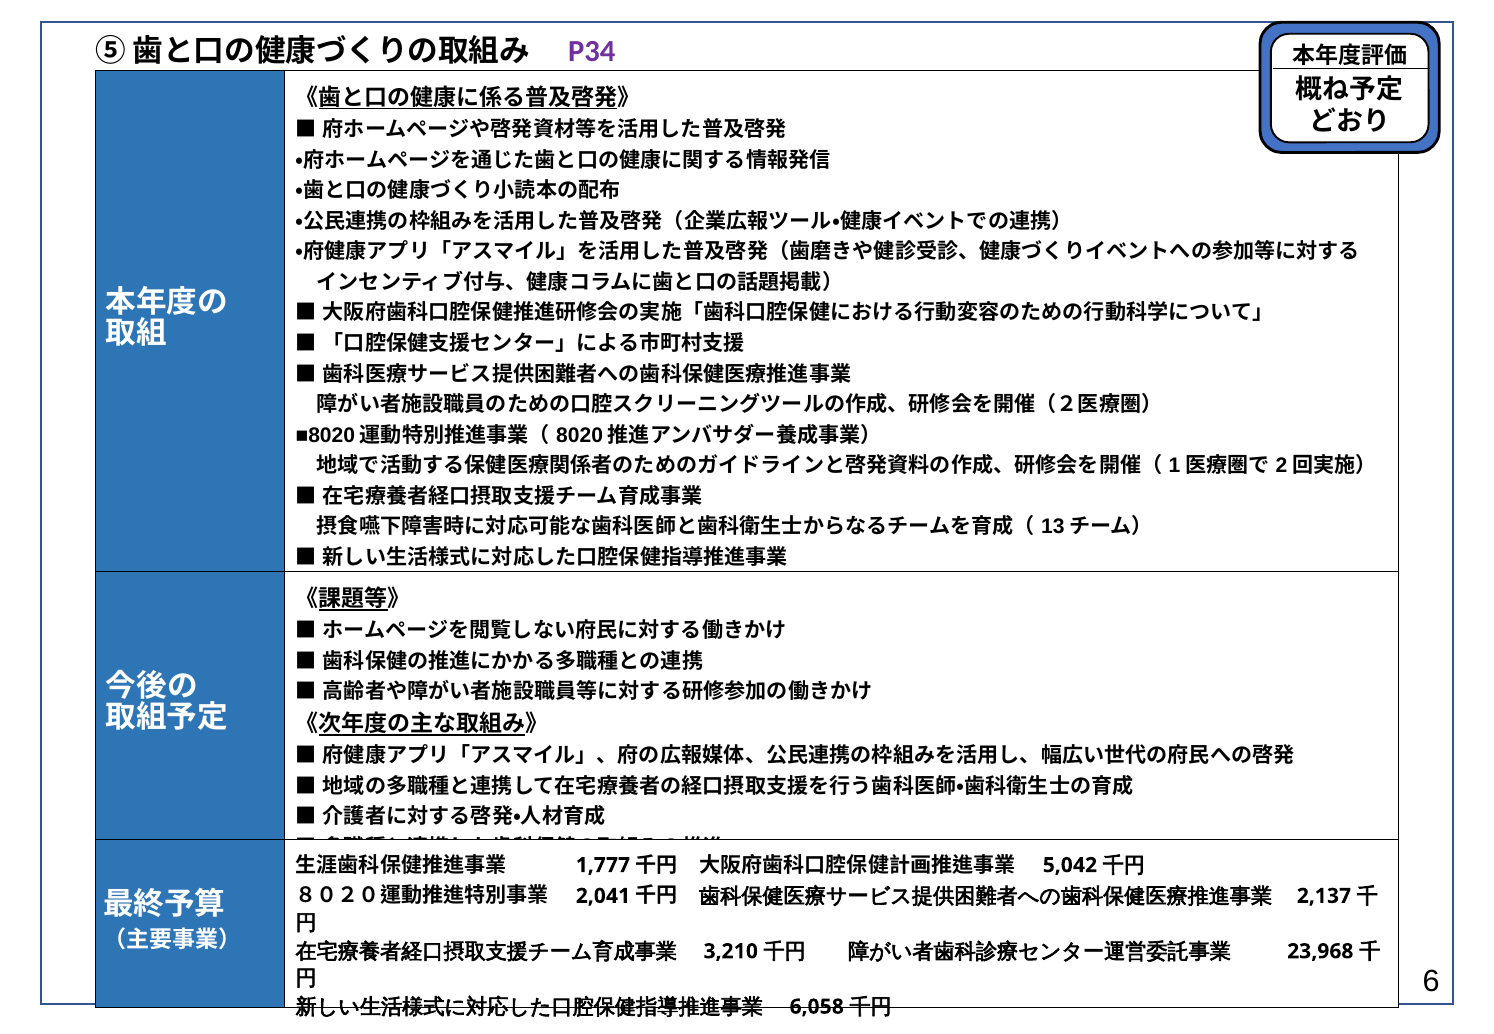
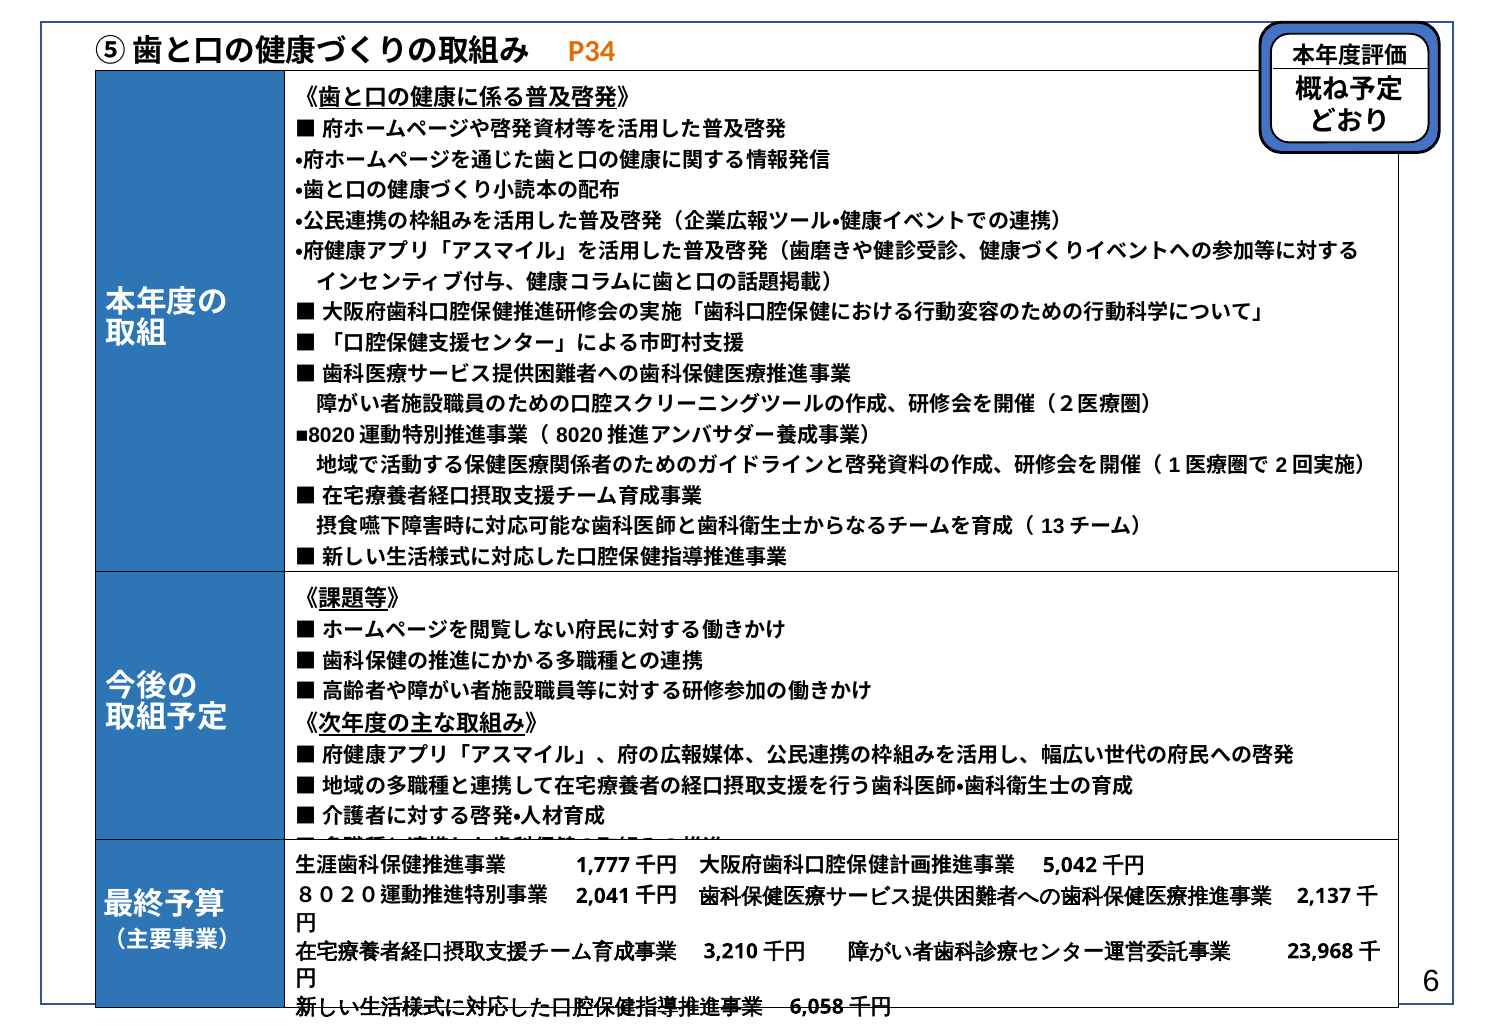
P34 colour: purple -> orange (592, 52)
